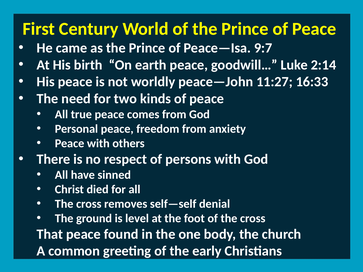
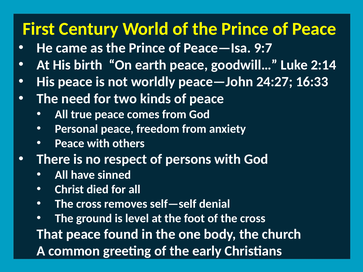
11:27: 11:27 -> 24:27 (274, 82)
